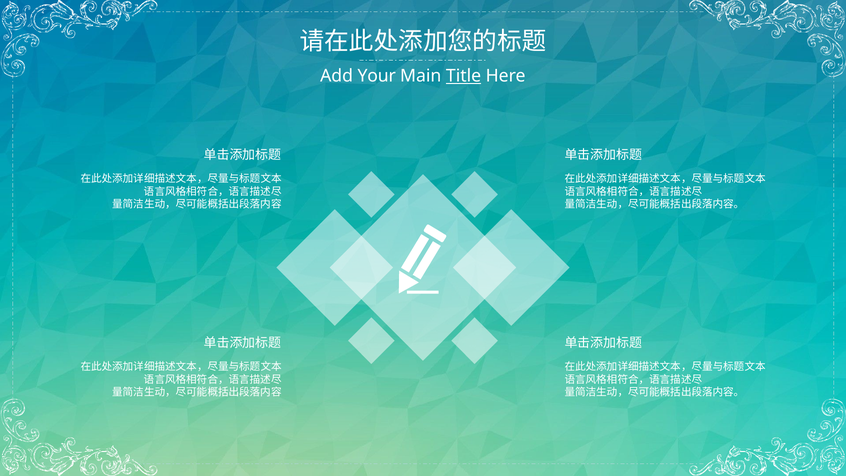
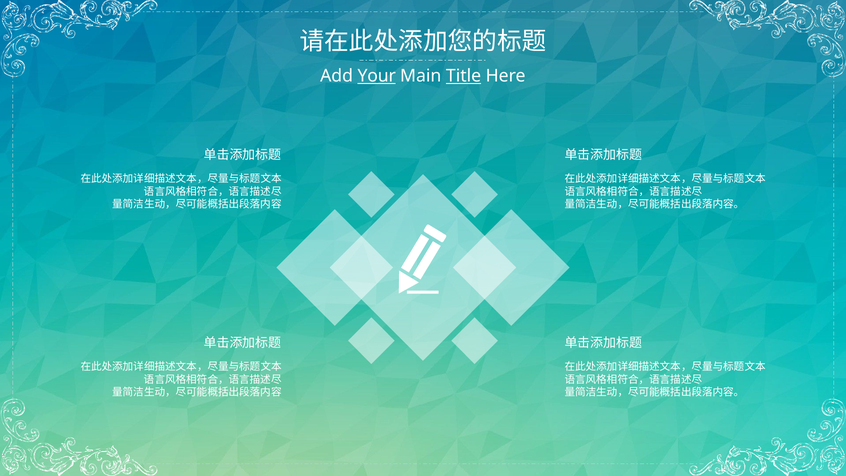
Your underline: none -> present (377, 76)
